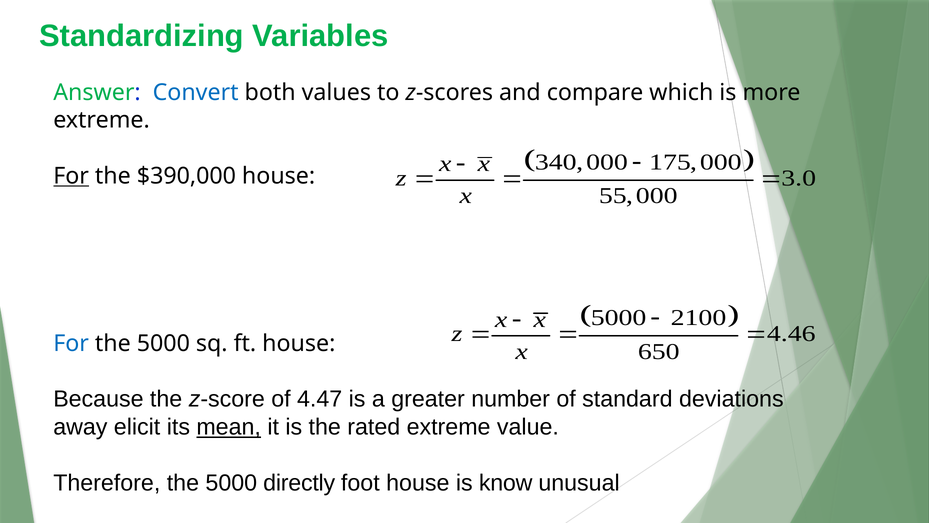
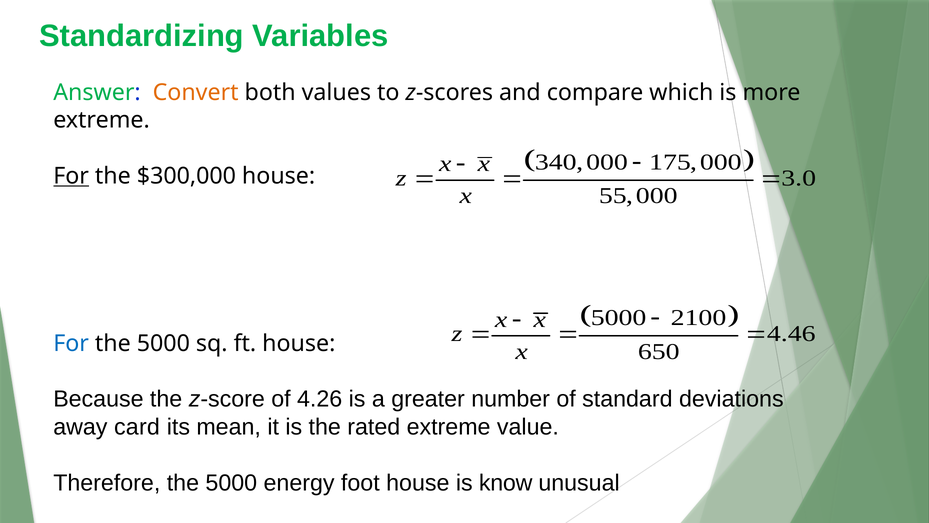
Convert colour: blue -> orange (196, 92)
$390,000: $390,000 -> $300,000 (186, 176)
4.47: 4.47 -> 4.26 (320, 399)
elicit: elicit -> card (137, 427)
mean underline: present -> none (229, 427)
directly: directly -> energy (299, 482)
